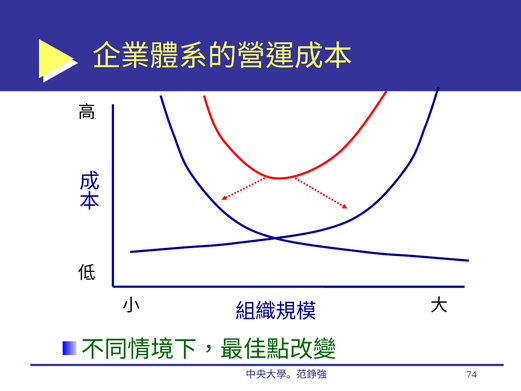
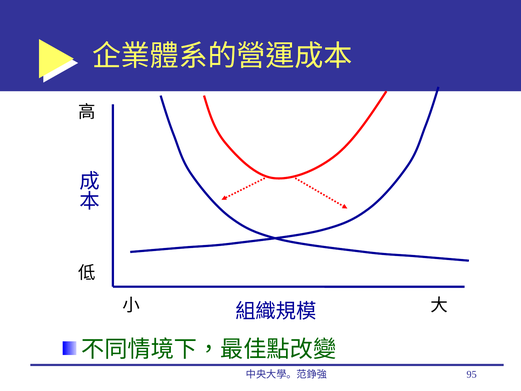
74: 74 -> 95 (472, 374)
